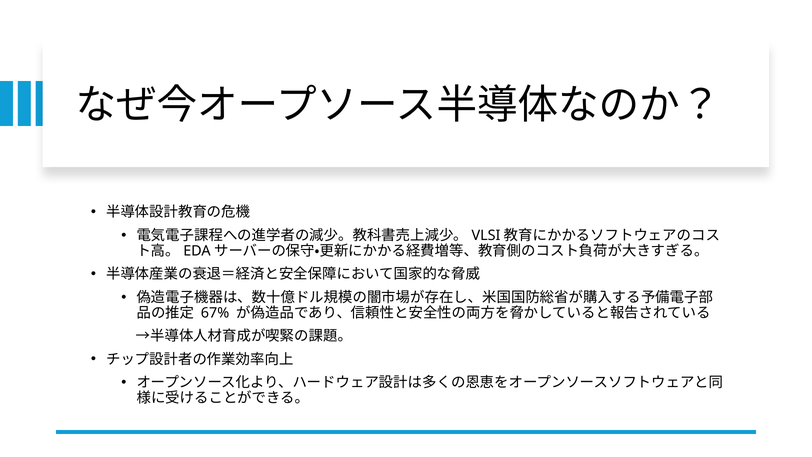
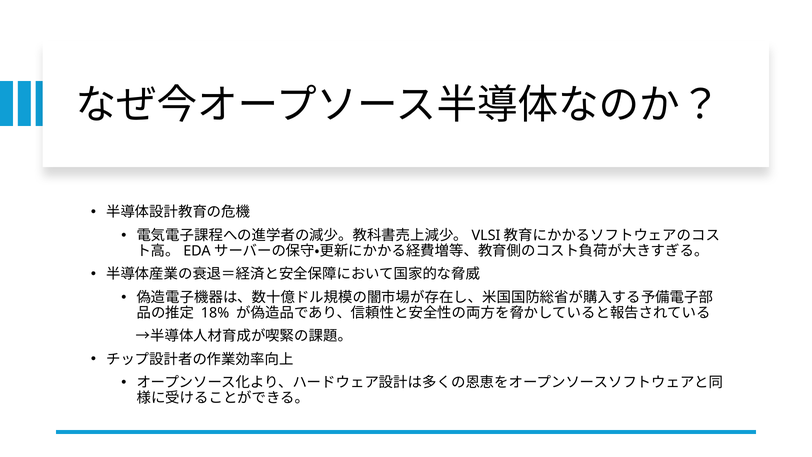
67%: 67% -> 18% (215, 313)
